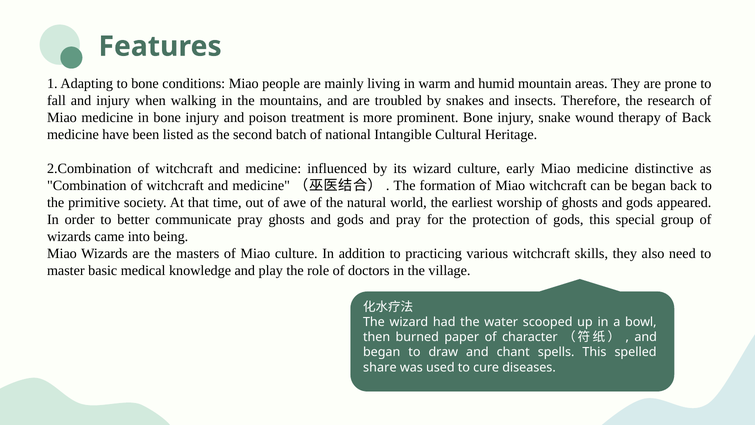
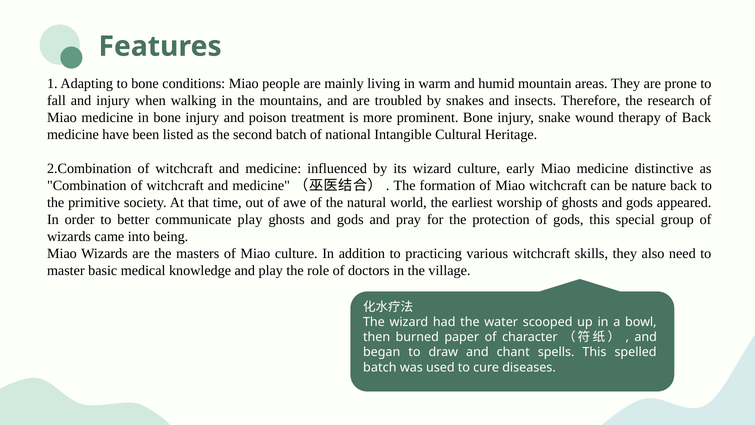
be began: began -> nature (649, 185)
communicate pray: pray -> play (250, 219)
share: share -> batch (380, 367)
